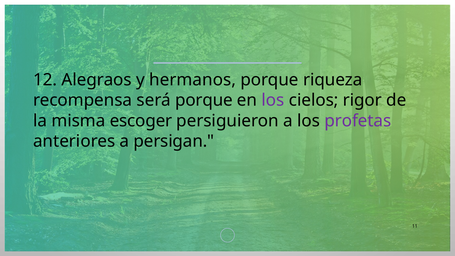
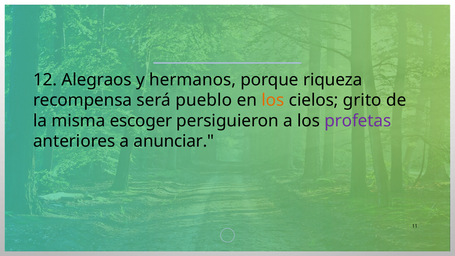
será porque: porque -> pueblo (204, 100)
los colour: purple -> orange (273, 100)
rigor: rigor -> grito (362, 100)
persigan: persigan -> anunciar (174, 141)
